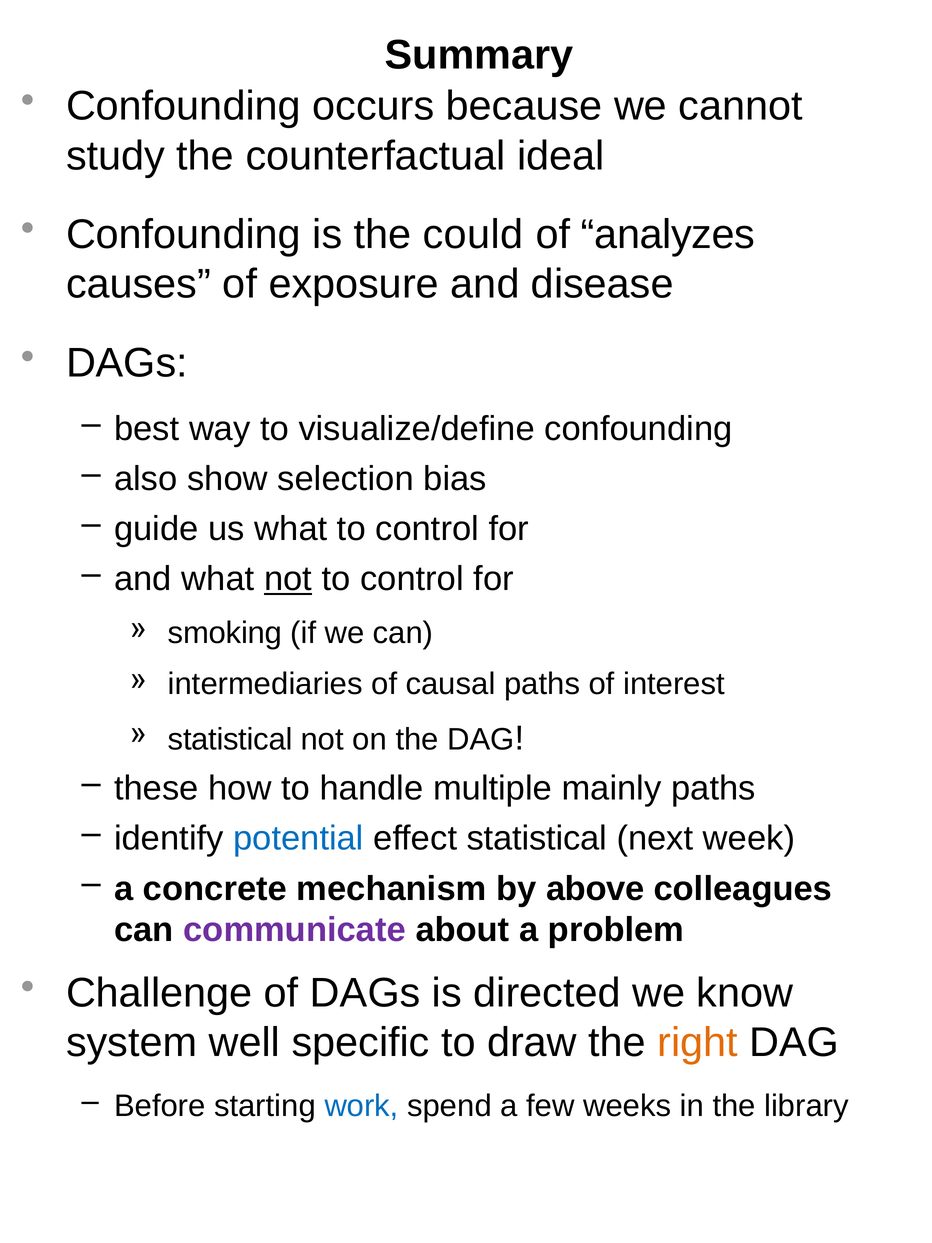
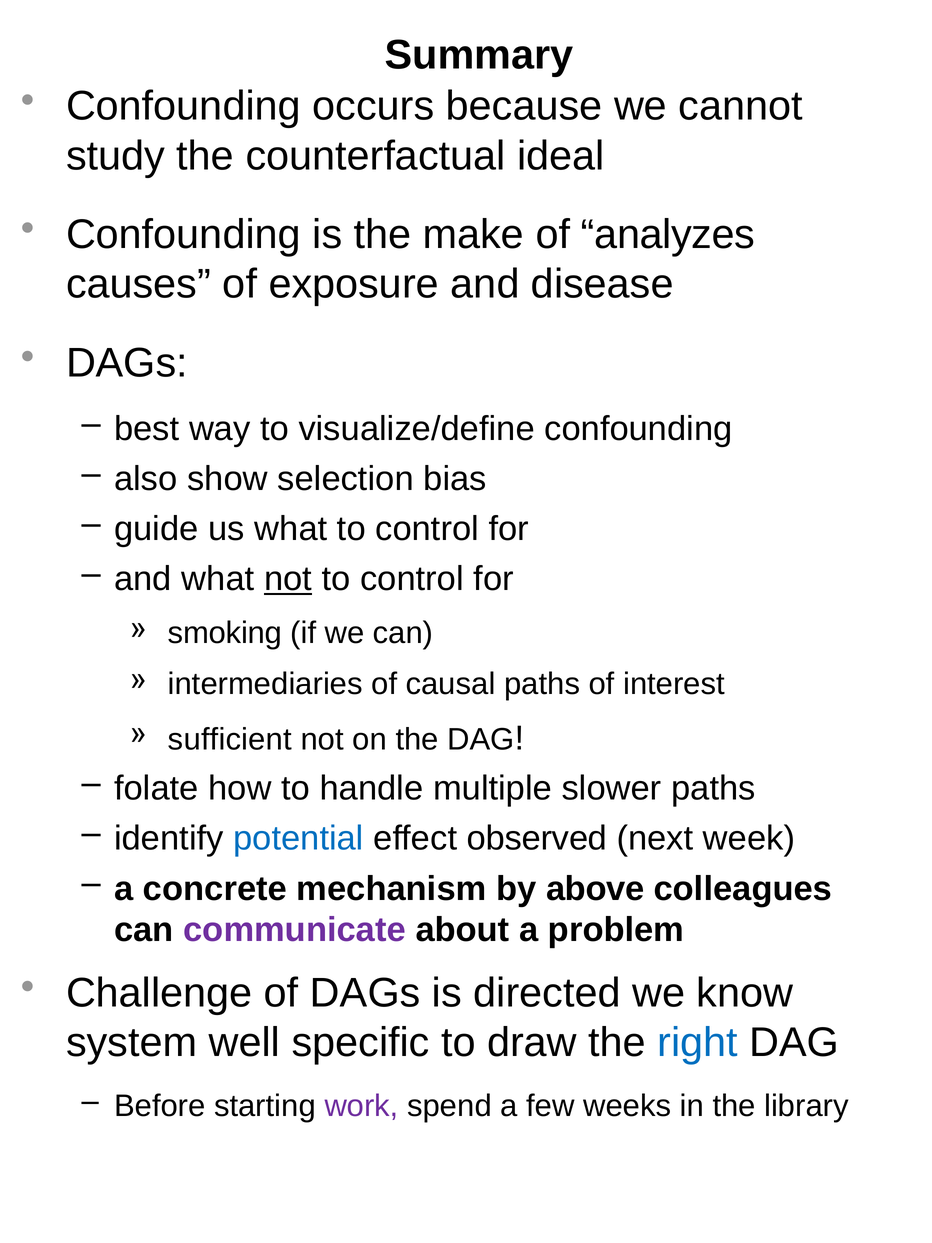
could: could -> make (473, 234)
statistical: statistical -> sufficient (230, 739)
these: these -> folate (156, 788)
mainly: mainly -> slower (612, 788)
effect statistical: statistical -> observed (537, 838)
right colour: orange -> blue (698, 1042)
work colour: blue -> purple (362, 1106)
